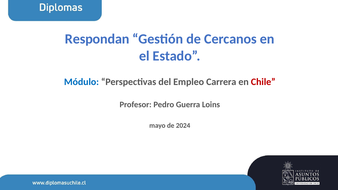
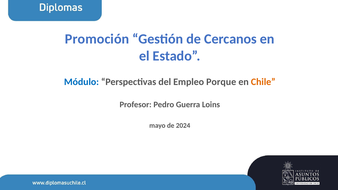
Respondan: Respondan -> Promoción (97, 39)
Carrera: Carrera -> Porque (221, 82)
Chile colour: red -> orange (263, 82)
